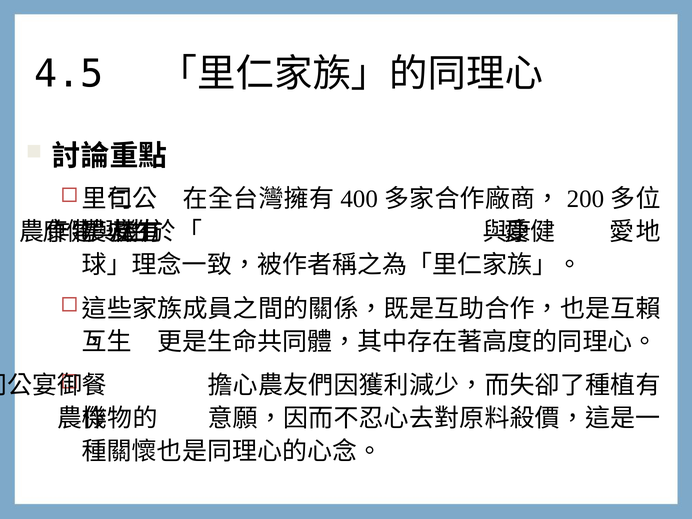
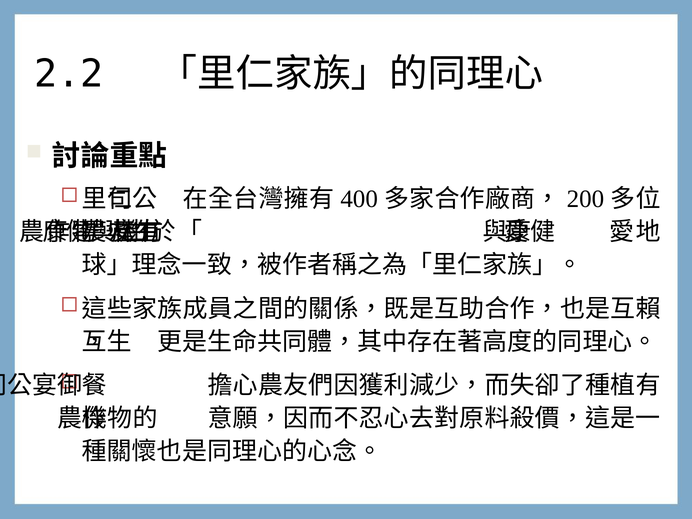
4.5: 4.5 -> 2.2 (69, 74)
